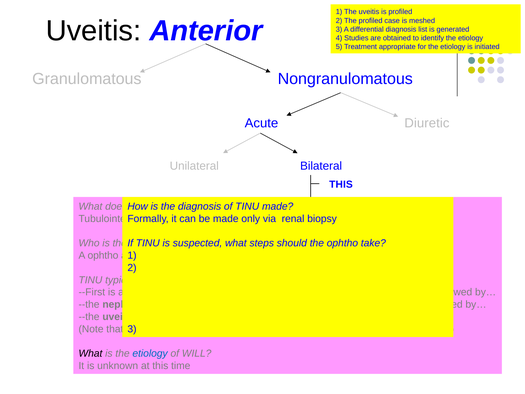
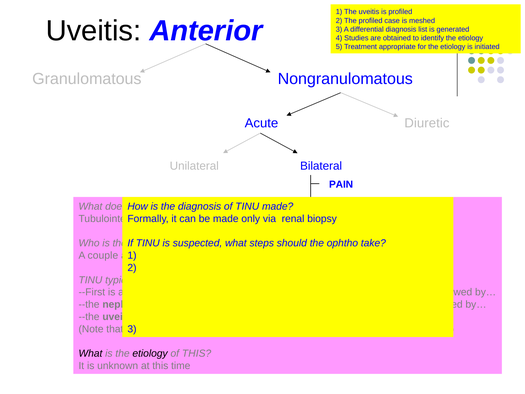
THIS: THIS -> PAIN (341, 184)
A ophtho: ophtho -> couple (103, 255)
etiology colour: blue -> black (150, 353)
of WILL: WILL -> THIS (197, 353)
